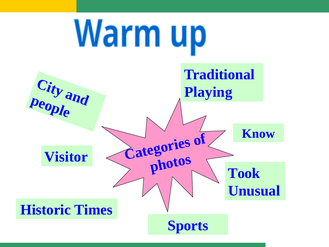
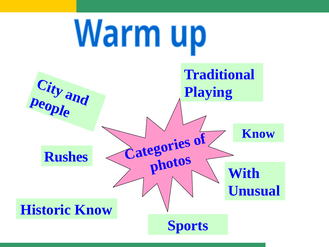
Visitor: Visitor -> Rushes (66, 157)
Took: Took -> With (244, 173)
Historic Times: Times -> Know (93, 210)
